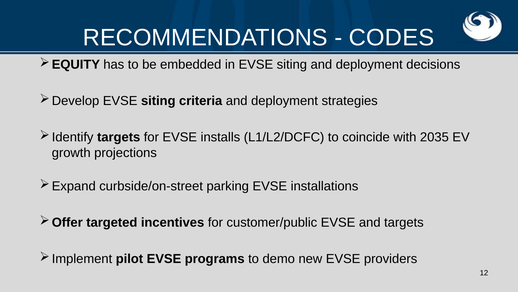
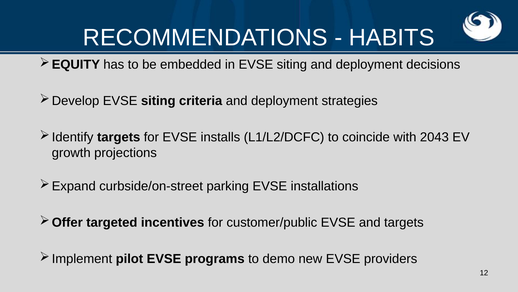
CODES: CODES -> HABITS (392, 38)
2035: 2035 -> 2043 (434, 137)
